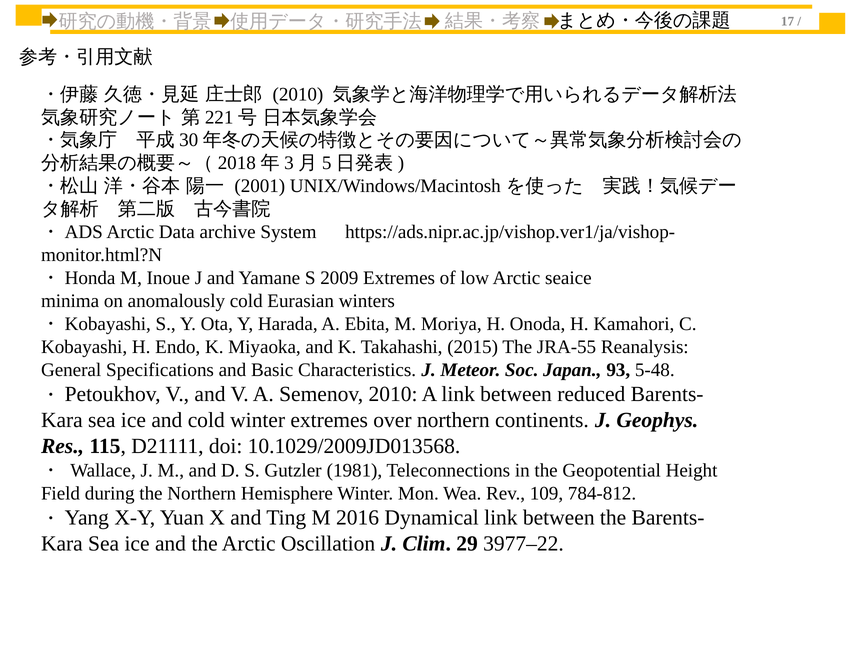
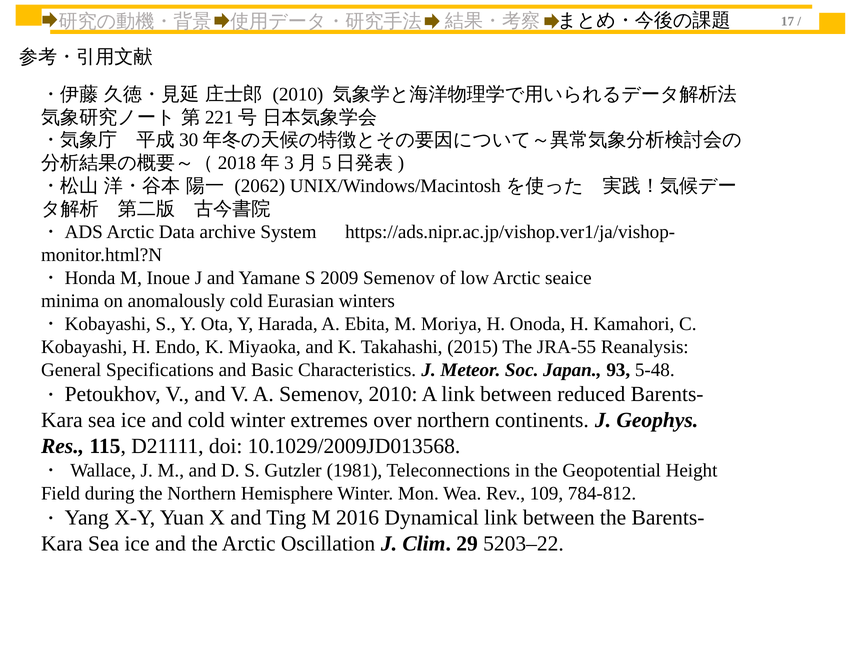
2001: 2001 -> 2062 (260, 186)
2009 Extremes: Extremes -> Semenov (399, 278)
3977–22: 3977–22 -> 5203–22 (523, 543)
